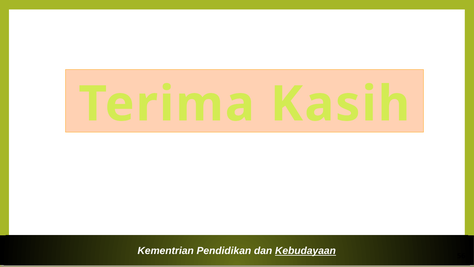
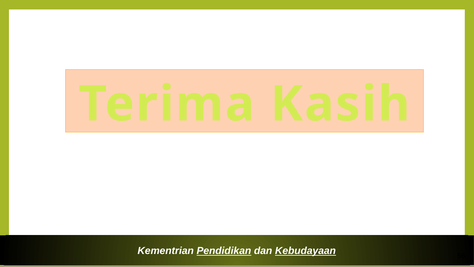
Pendidikan underline: none -> present (224, 251)
